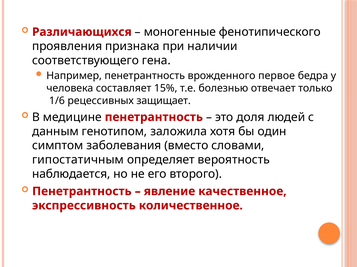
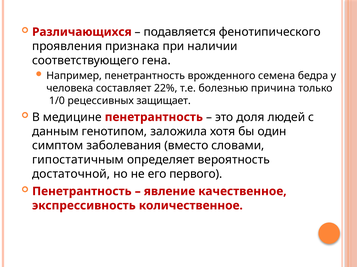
моногенные: моногенные -> подавляется (180, 32)
первое: первое -> семена (277, 76)
15%: 15% -> 22% (166, 88)
отвечает: отвечает -> причина (273, 88)
1/6: 1/6 -> 1/0 (57, 101)
наблюдается: наблюдается -> достаточной (71, 175)
второго: второго -> первого (196, 175)
